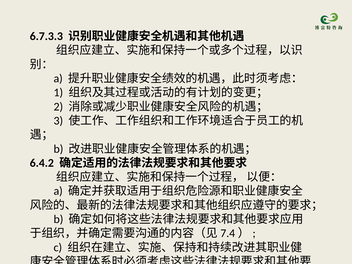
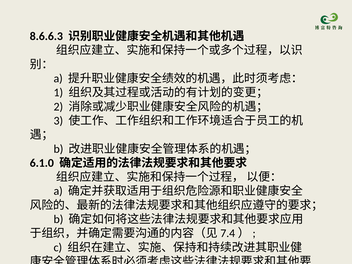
6.7.3.3: 6.7.3.3 -> 8.6.6.3 (46, 36)
6.4.2: 6.4.2 -> 6.1.0 (42, 163)
